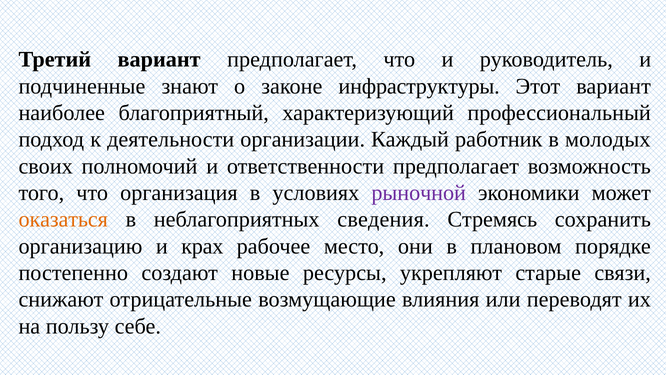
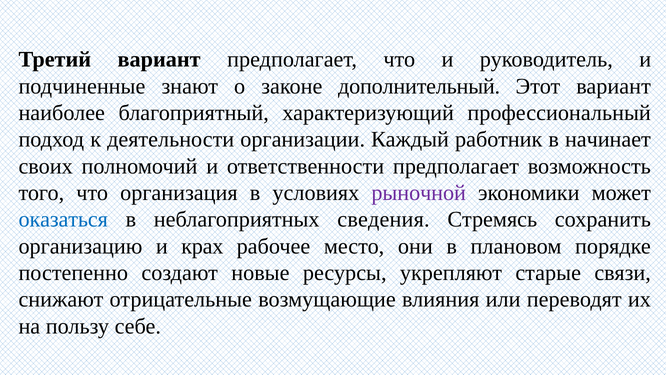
инфраструктуры: инфраструктуры -> дополнительный (419, 86)
молодых: молодых -> начинает (608, 139)
оказаться colour: orange -> blue (63, 219)
